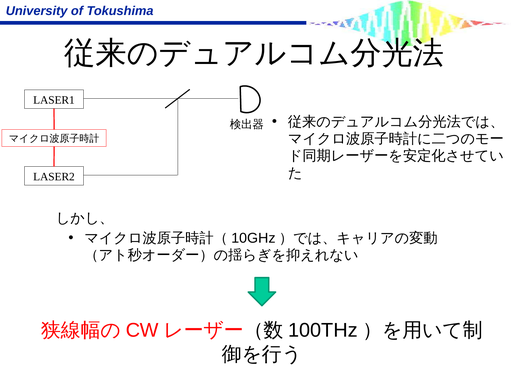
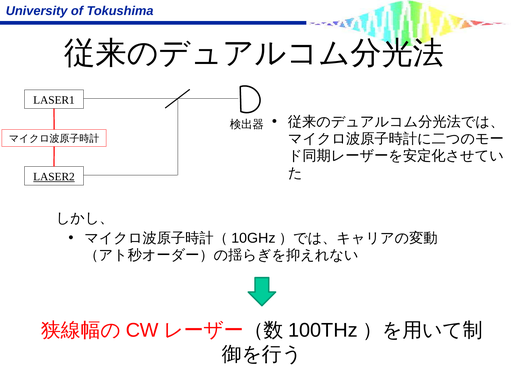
LASER2 underline: none -> present (54, 177)
